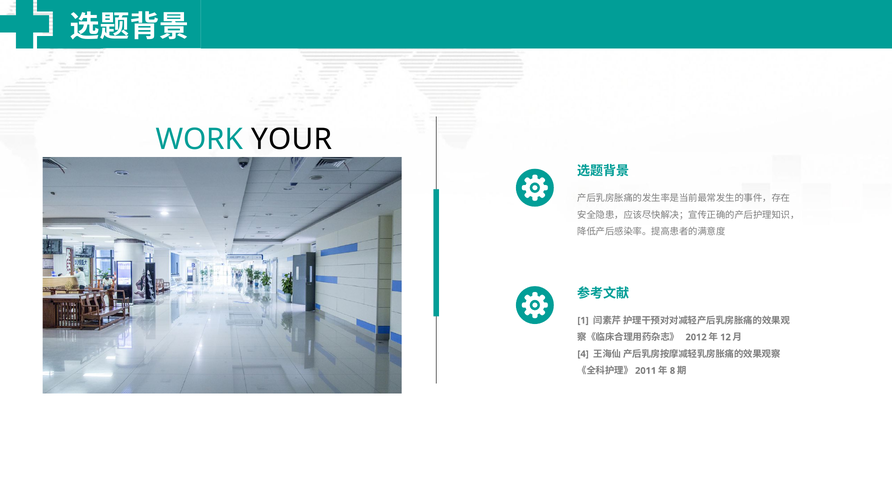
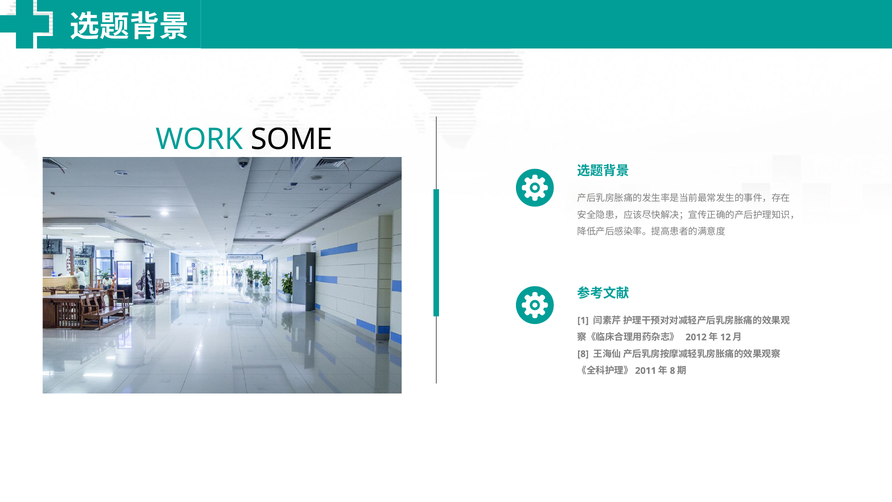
YOUR: YOUR -> SOME (292, 140)
4: 4 -> 8 (583, 354)
